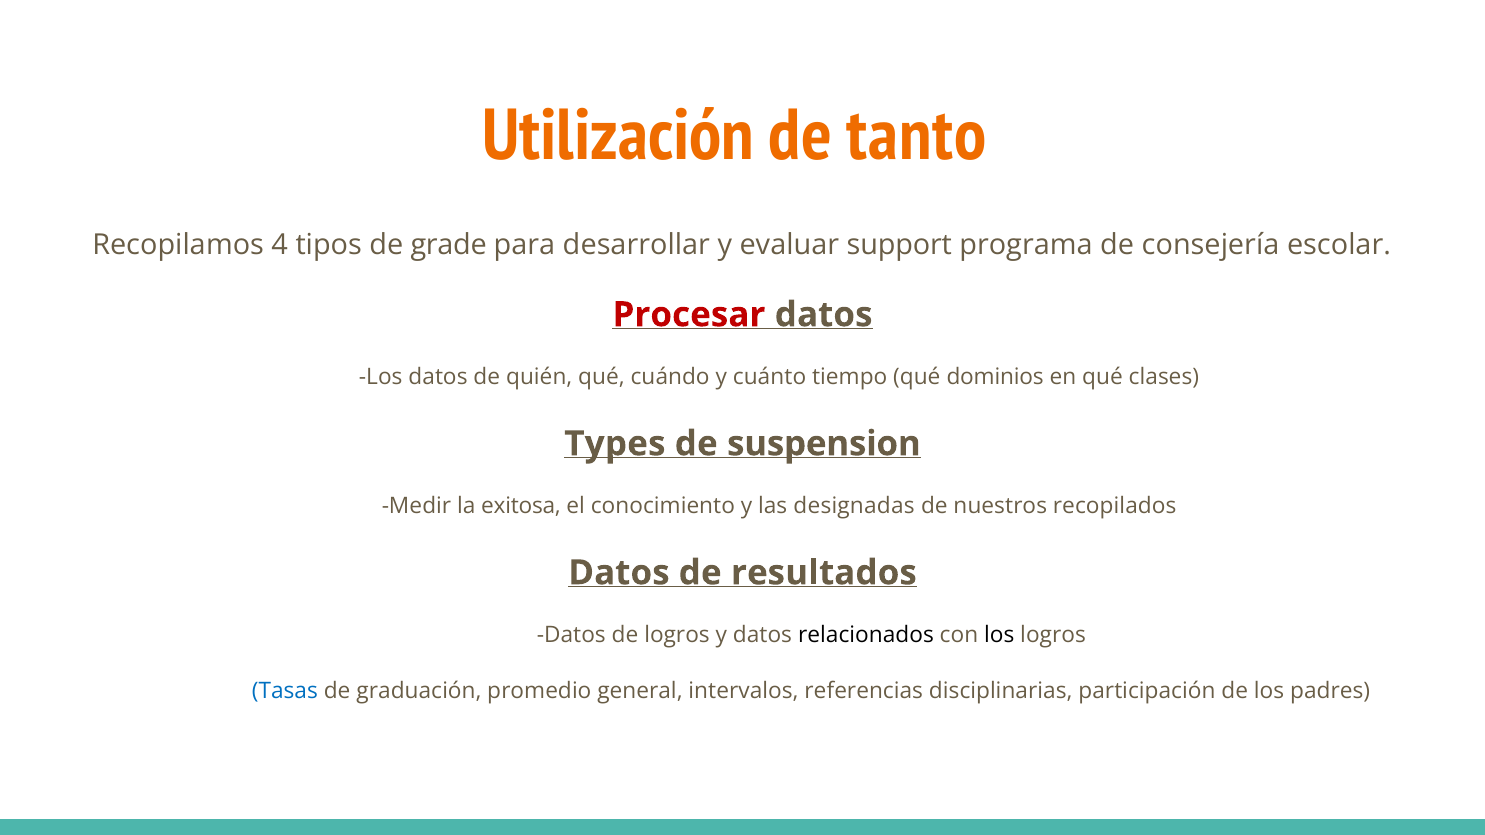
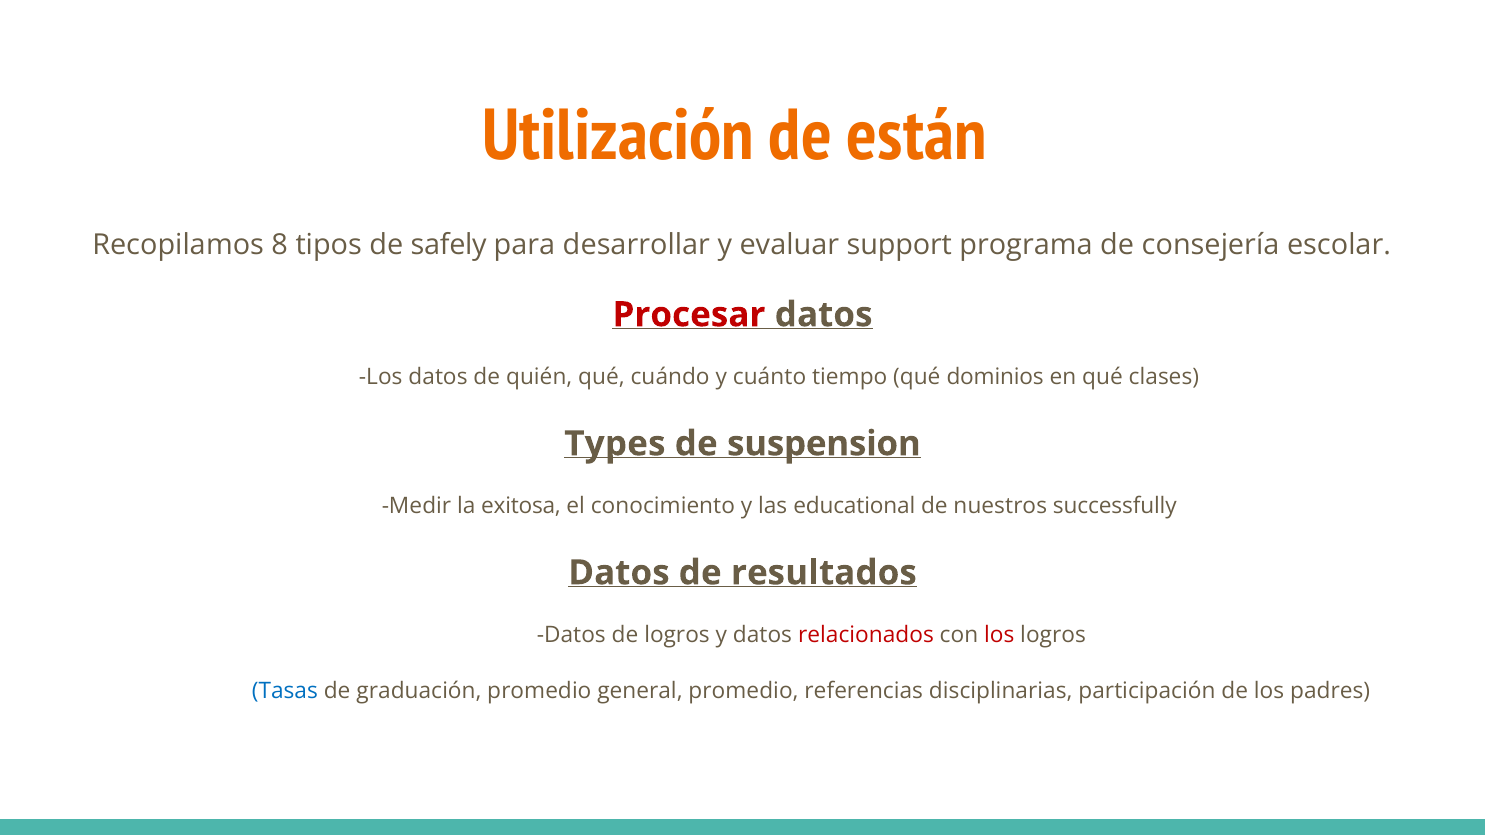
tanto: tanto -> están (917, 135)
4: 4 -> 8 (280, 245)
grade: grade -> safely (449, 245)
designadas: designadas -> educational (854, 506)
recopilados: recopilados -> successfully (1115, 506)
relacionados colour: black -> red (866, 636)
los colour: black -> red (999, 636)
general intervalos: intervalos -> promedio (744, 692)
